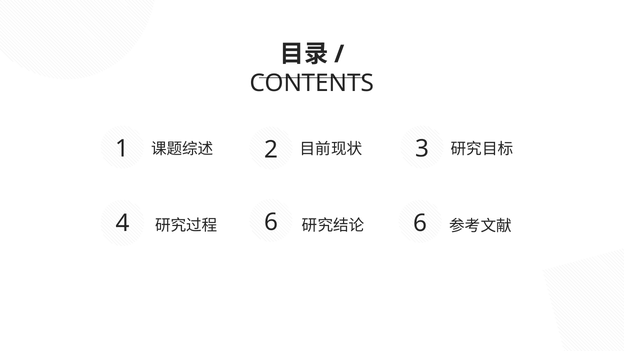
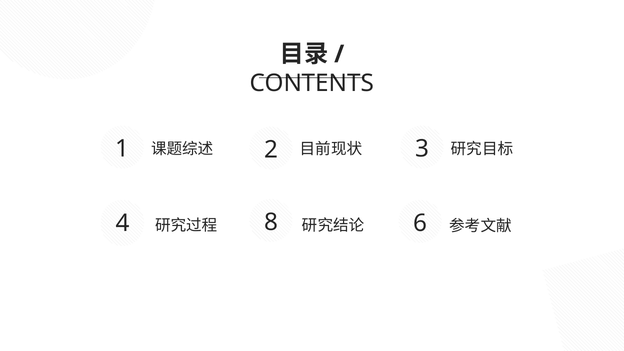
4 6: 6 -> 8 (271, 222)
